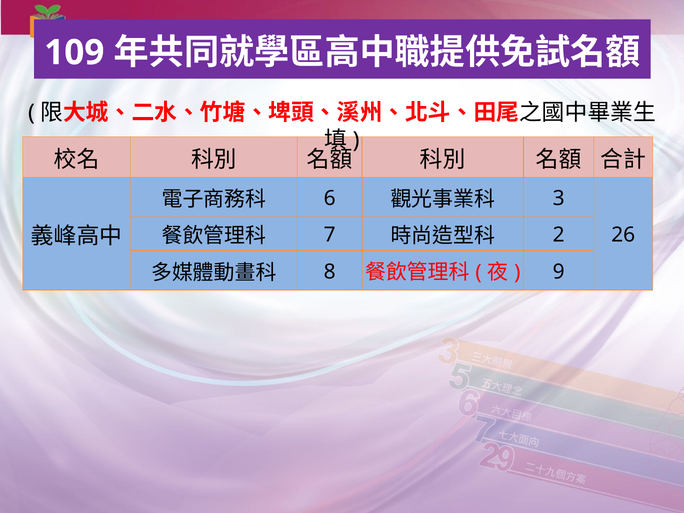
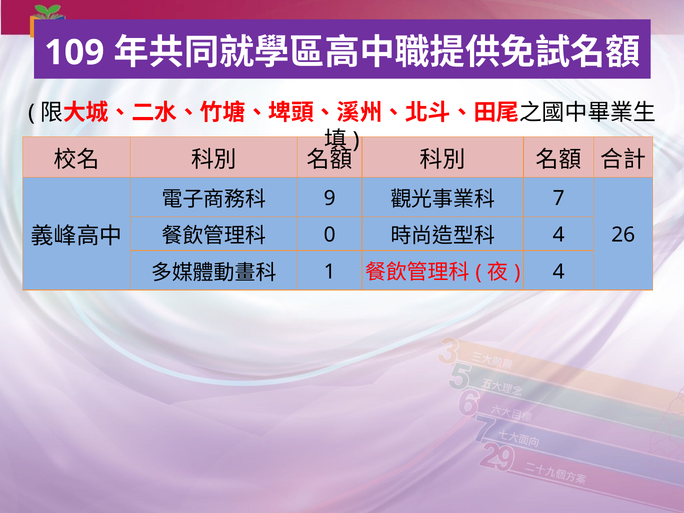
6: 6 -> 9 (330, 198)
3: 3 -> 7 (559, 198)
7: 7 -> 0 (330, 235)
2: 2 -> 4 (559, 235)
8: 8 -> 1 (330, 272)
9: 9 -> 4 (559, 272)
